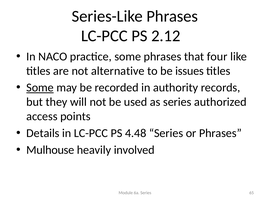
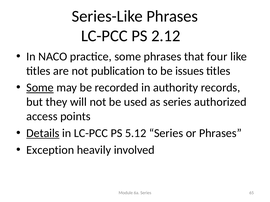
alternative: alternative -> publication (118, 71)
Details underline: none -> present (43, 133)
4.48: 4.48 -> 5.12 (136, 133)
Mulhouse: Mulhouse -> Exception (50, 150)
